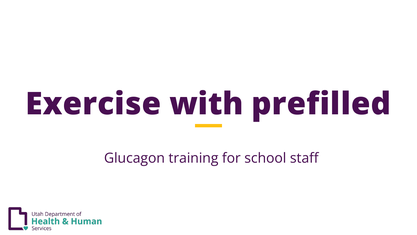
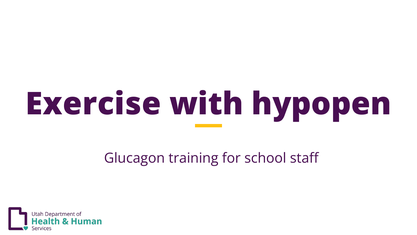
prefilled: prefilled -> hypopen (321, 104)
